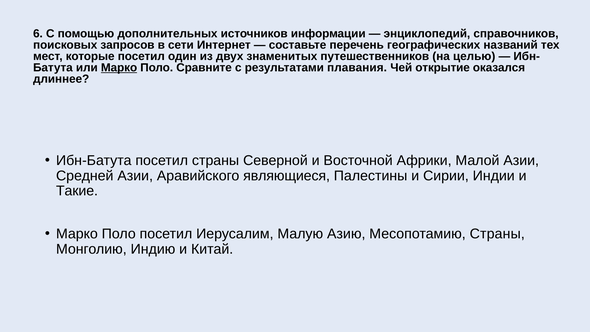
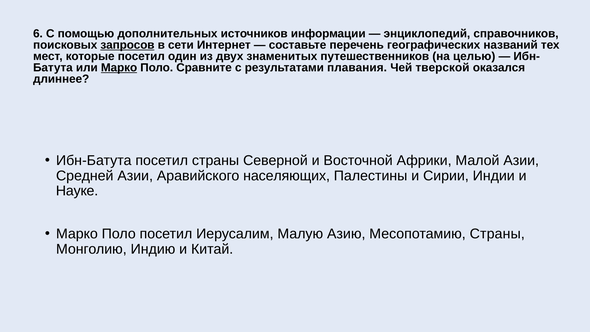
запросов underline: none -> present (127, 45)
открытие: открытие -> тверской (442, 68)
являющиеся: являющиеся -> населяющих (287, 176)
Такие: Такие -> Науке (77, 191)
